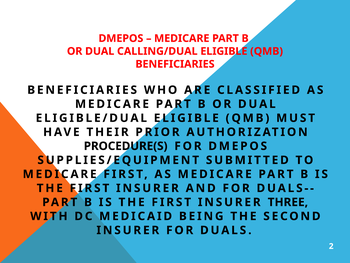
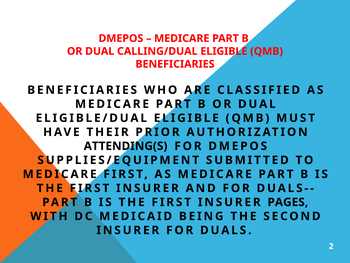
PROCEDURE(S: PROCEDURE(S -> ATTENDING(S (126, 146)
THREE: THREE -> PAGES (288, 202)
